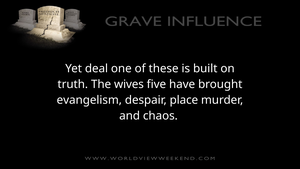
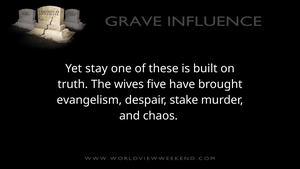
deal: deal -> stay (96, 68)
place: place -> stake (184, 100)
